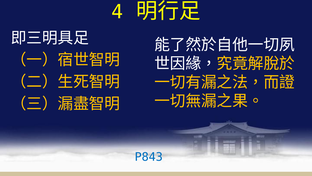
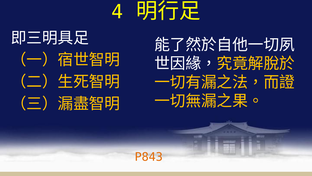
P843 colour: blue -> orange (149, 157)
